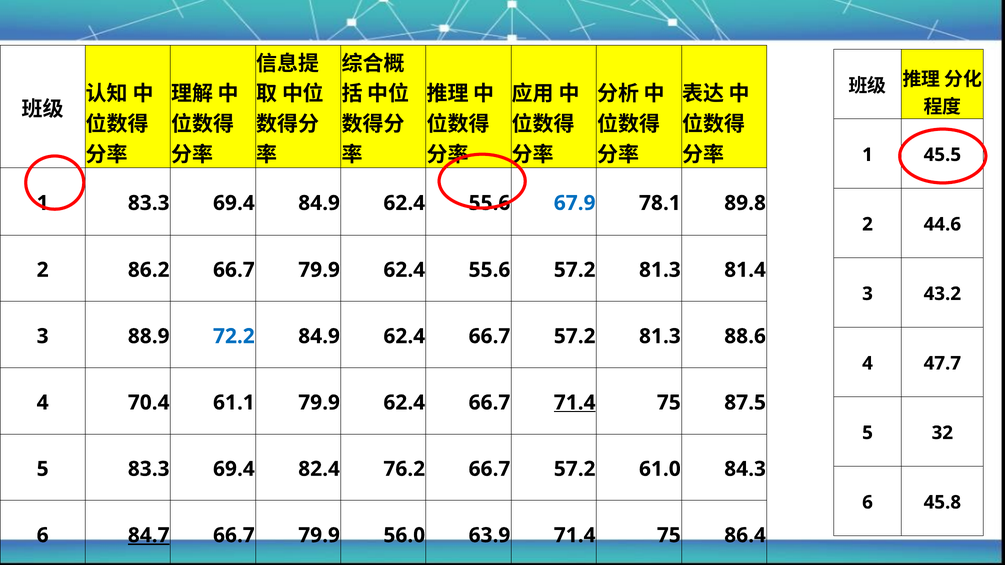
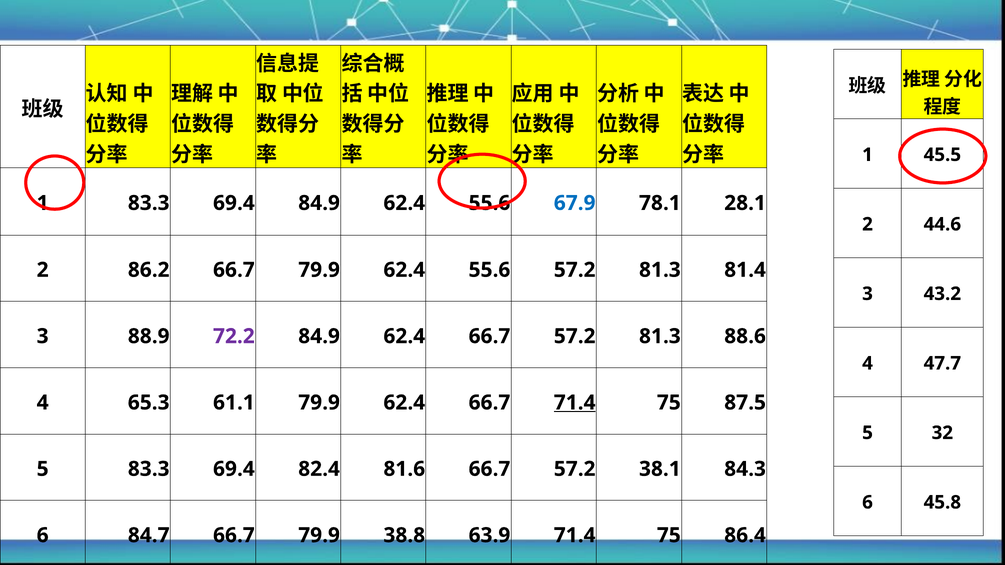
89.8: 89.8 -> 28.1 (745, 203)
72.2 colour: blue -> purple (234, 336)
70.4: 70.4 -> 65.3 (149, 403)
76.2: 76.2 -> 81.6 (404, 469)
61.0: 61.0 -> 38.1 (660, 469)
84.7 underline: present -> none (149, 536)
56.0: 56.0 -> 38.8 (404, 536)
